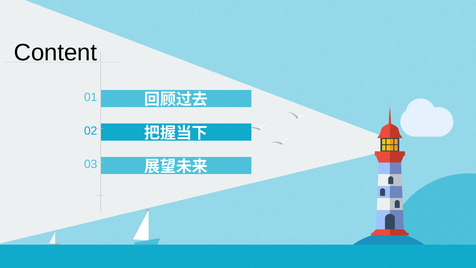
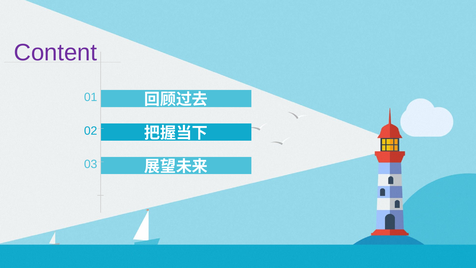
Content colour: black -> purple (56, 53)
